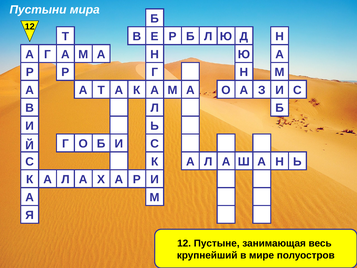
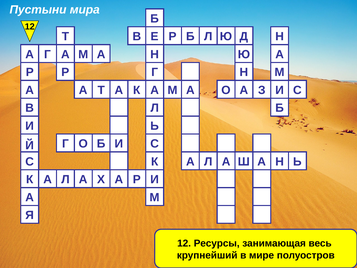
Пустыне: Пустыне -> Ресурсы (217, 243)
